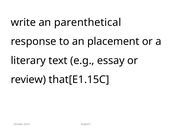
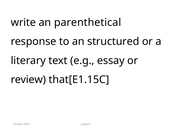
placement: placement -> structured (113, 41)
